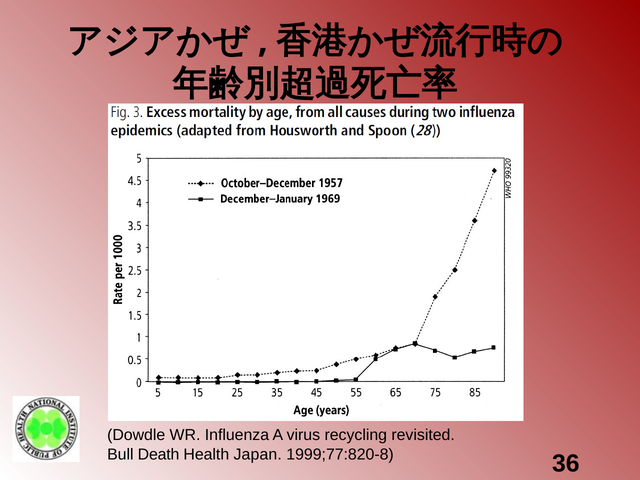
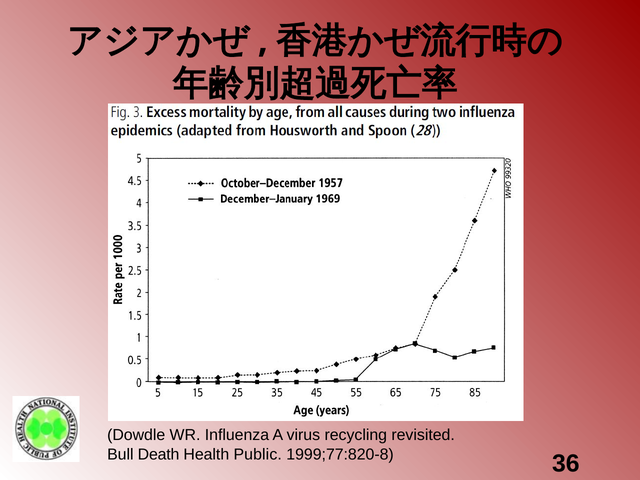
Japan: Japan -> Public (258, 454)
